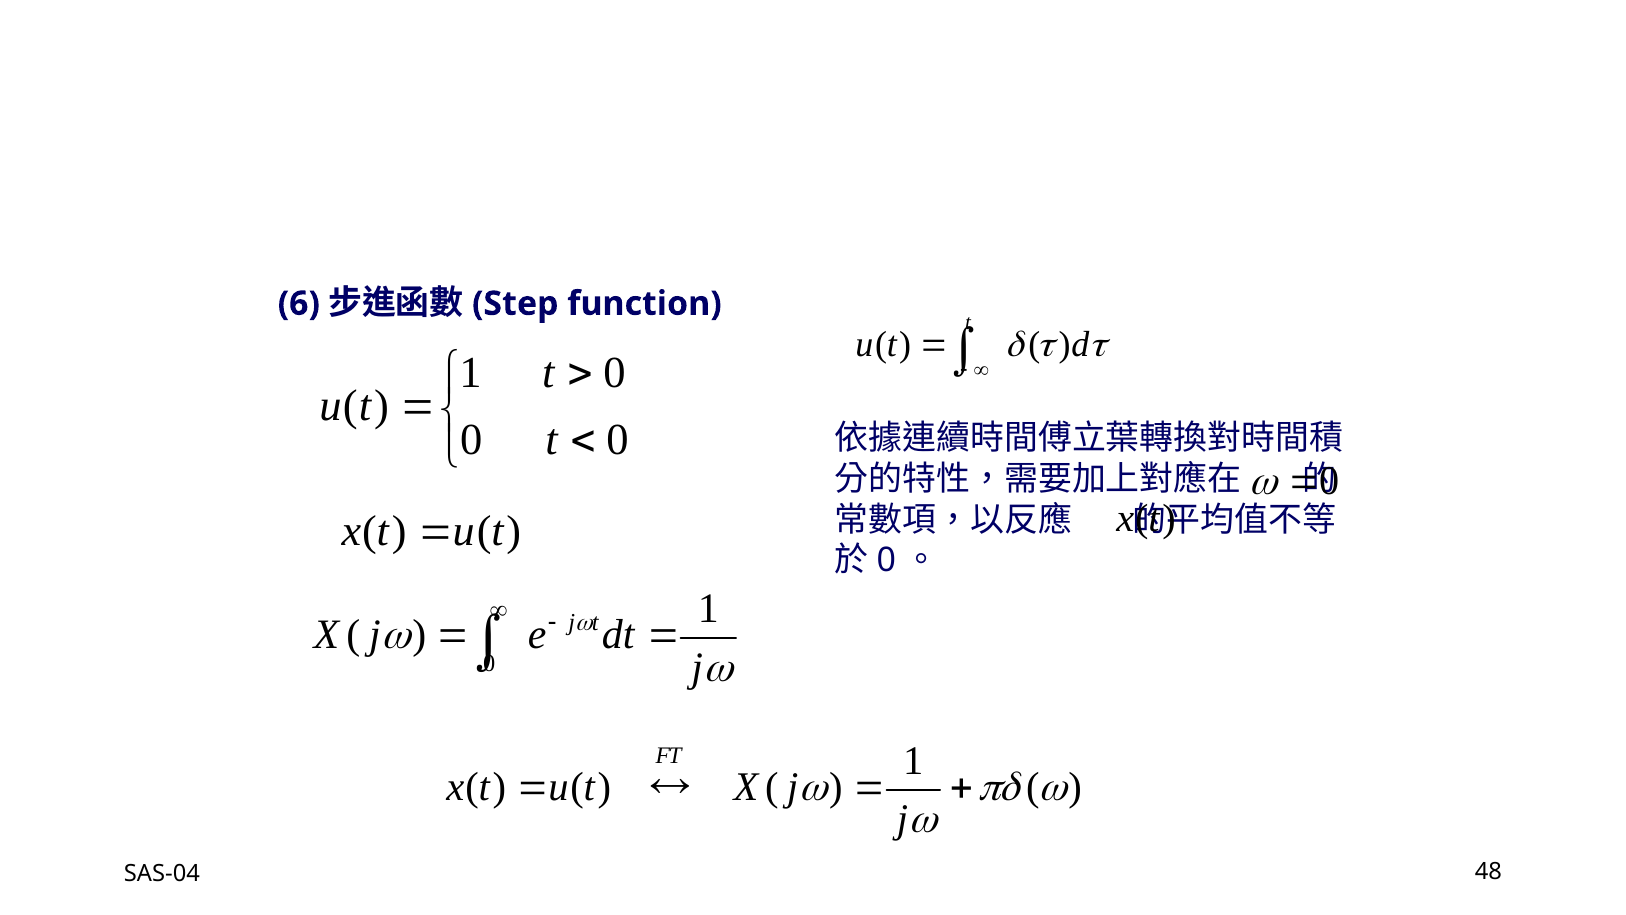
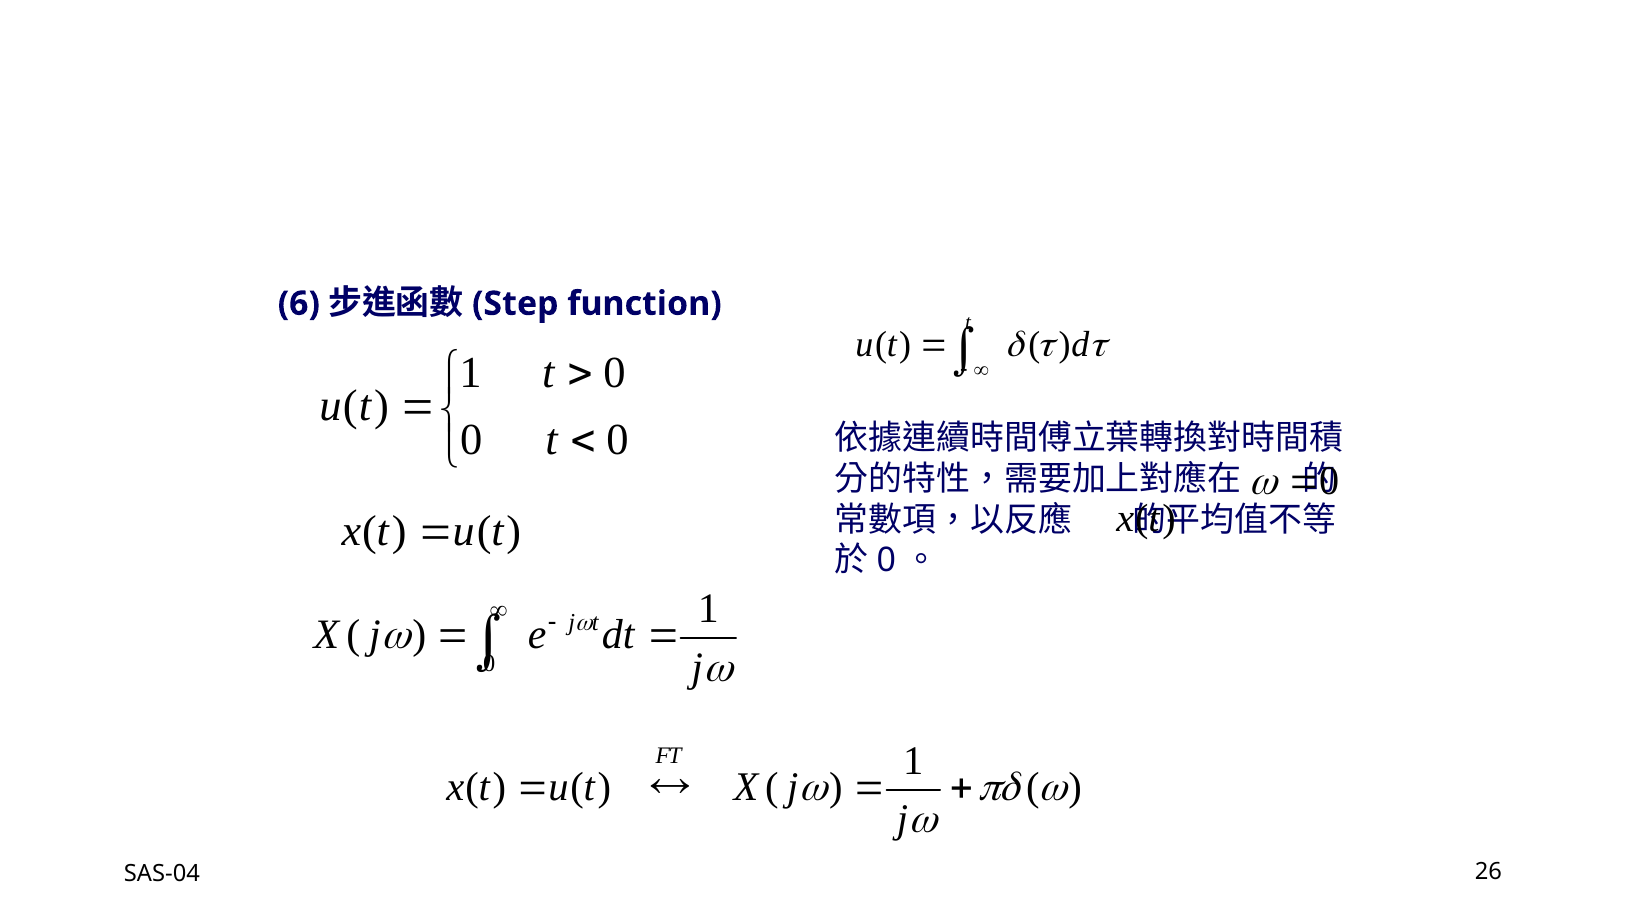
48: 48 -> 26 (1488, 872)
